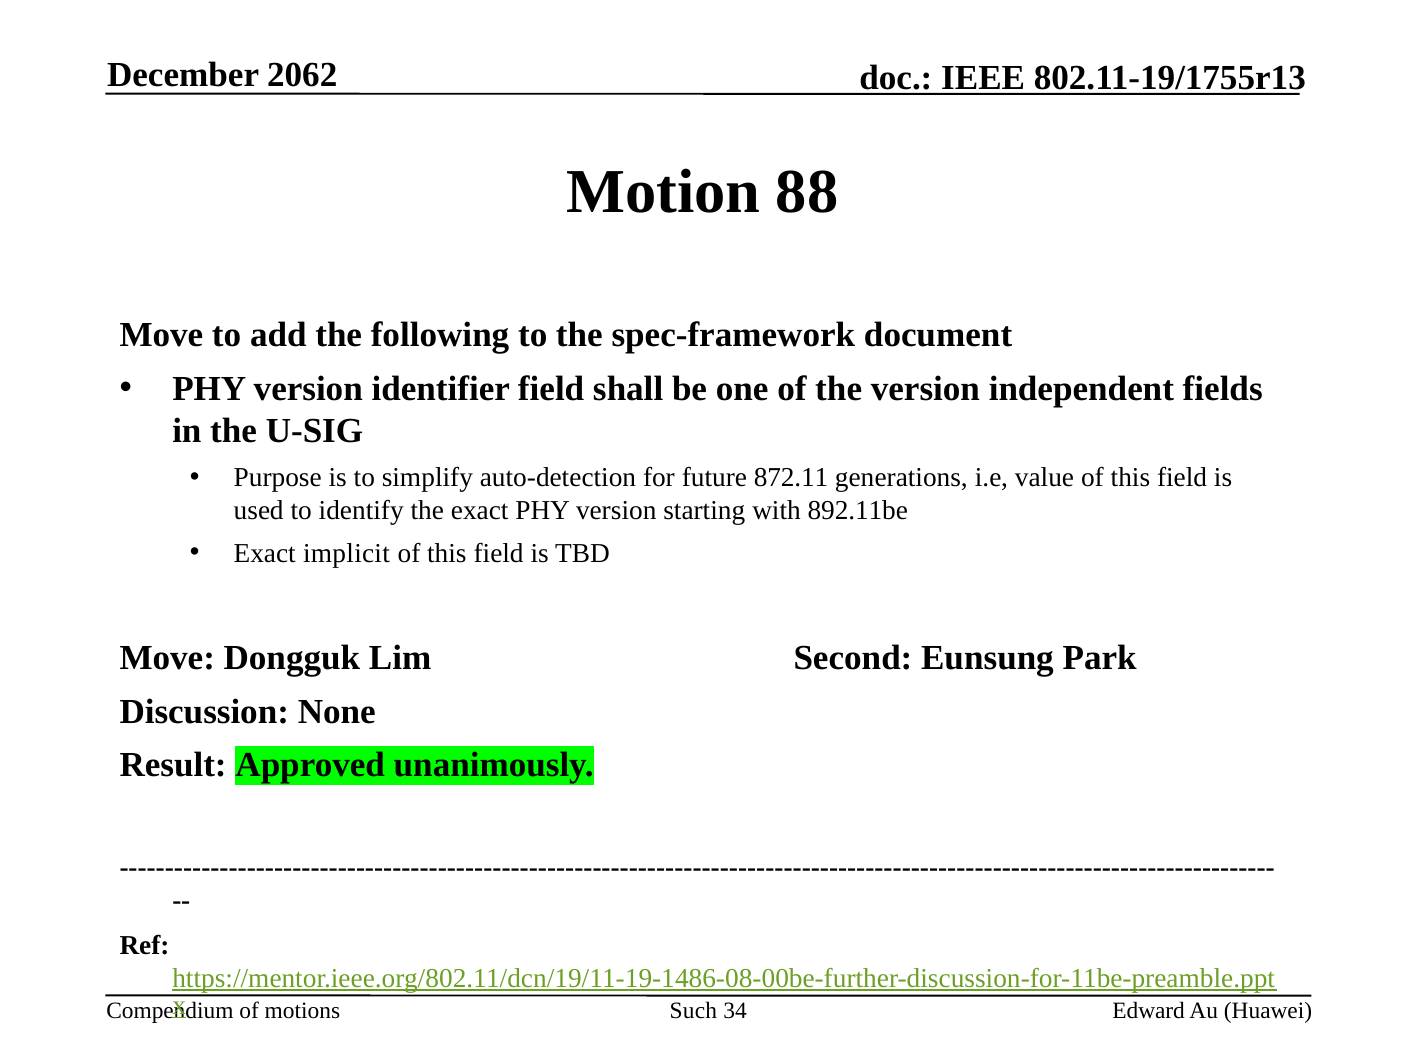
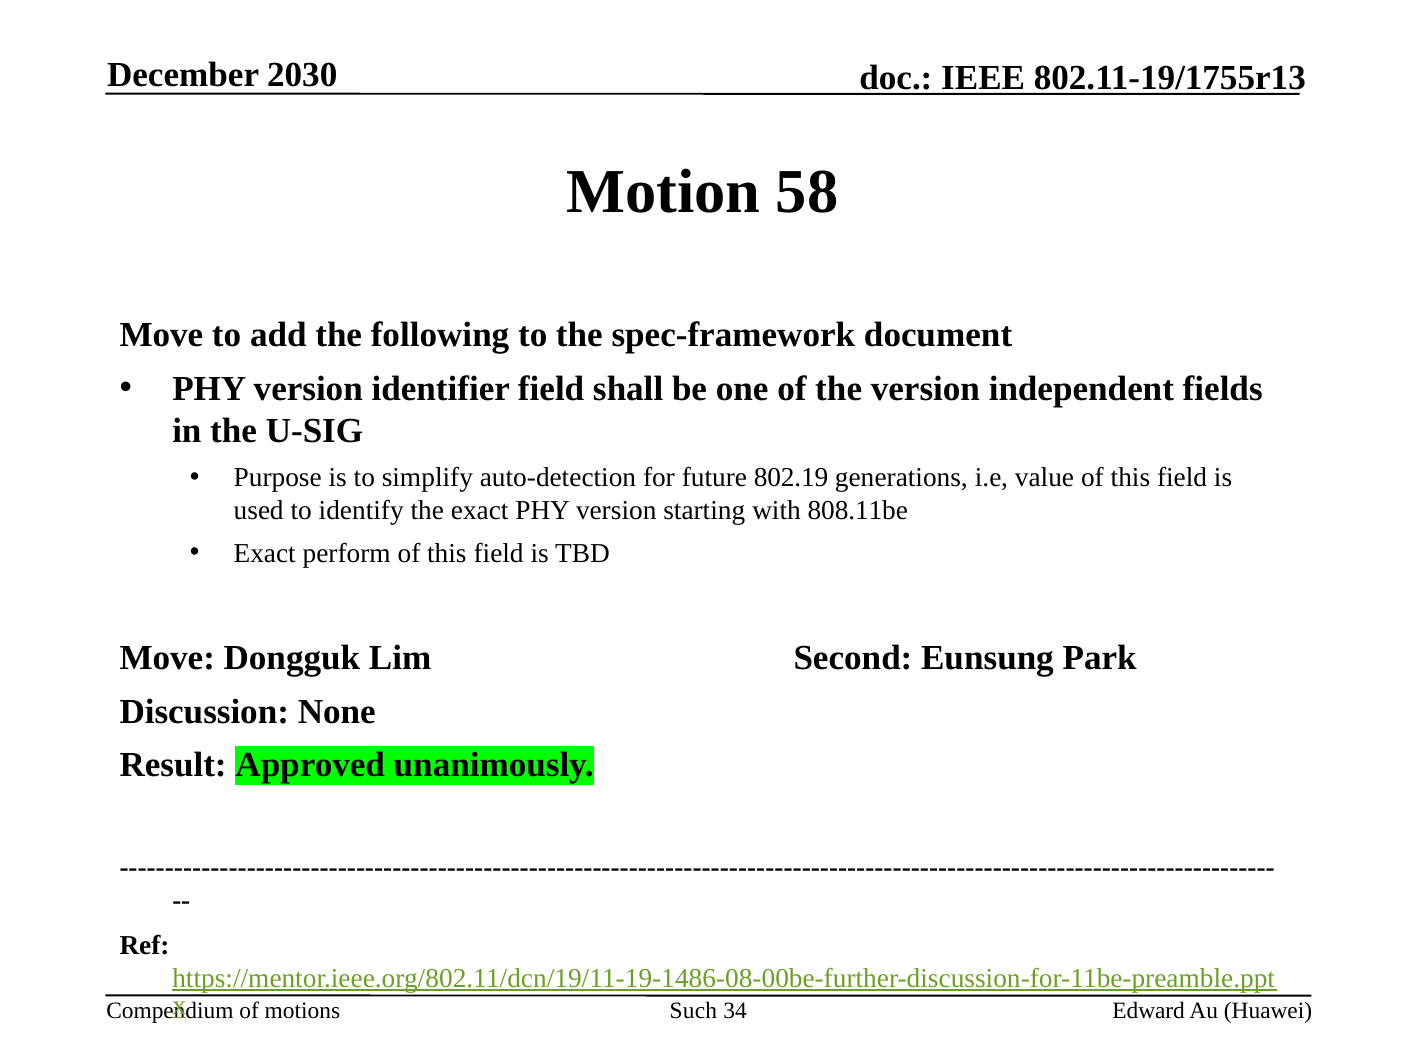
2062: 2062 -> 2030 (302, 74)
88: 88 -> 58 (807, 192)
872.11: 872.11 -> 802.19 (791, 478)
892.11be: 892.11be -> 808.11be (858, 511)
implicit: implicit -> perform (347, 553)
